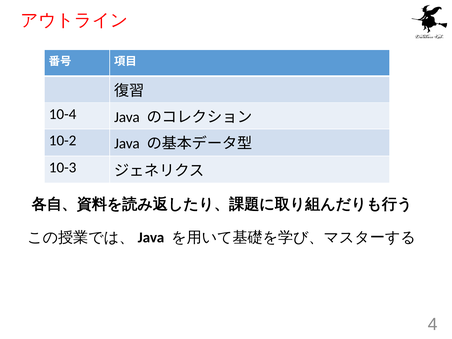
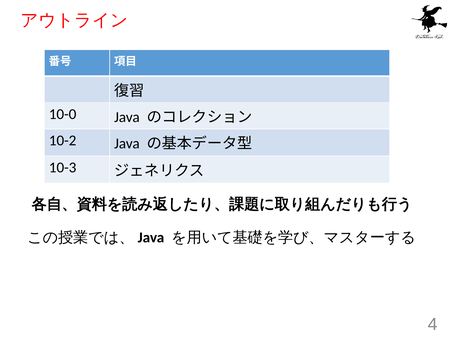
10-4: 10-4 -> 10-0 (63, 114)
